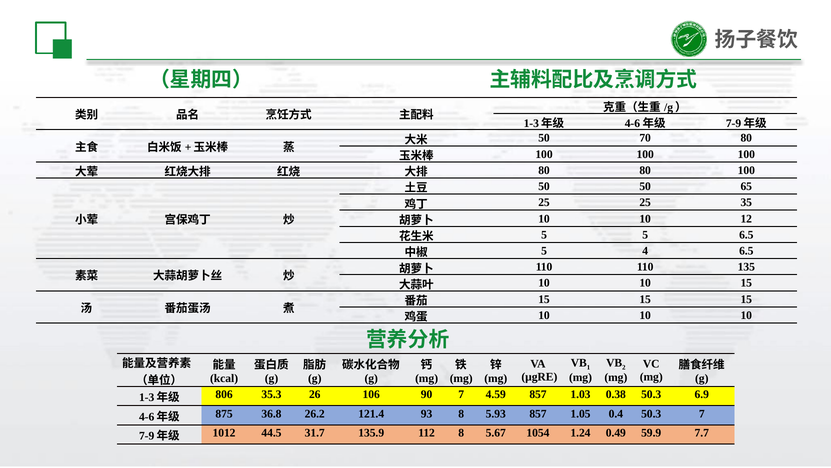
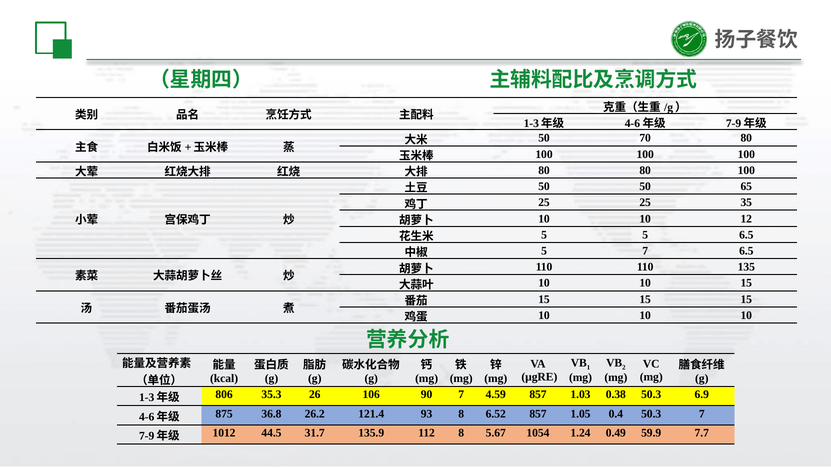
5 4: 4 -> 7 (645, 251)
5.93: 5.93 -> 6.52 (496, 413)
